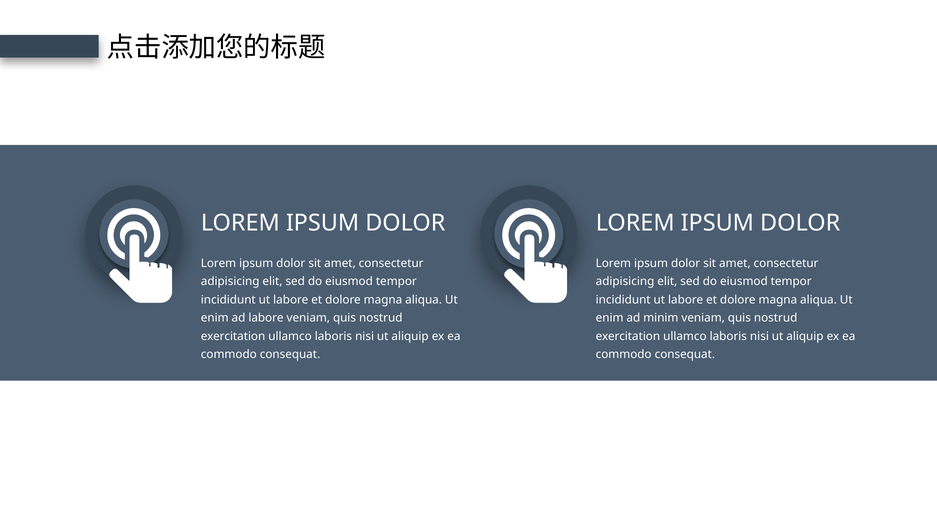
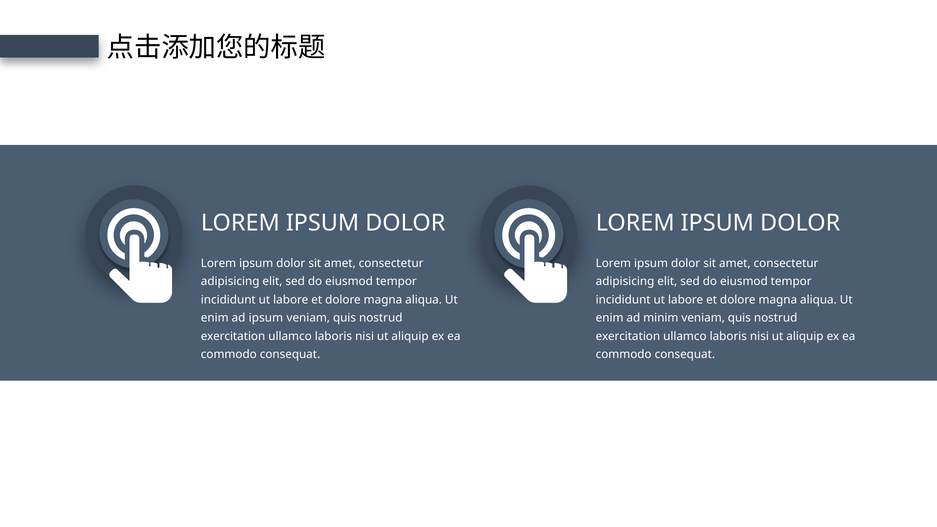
ad labore: labore -> ipsum (266, 318)
